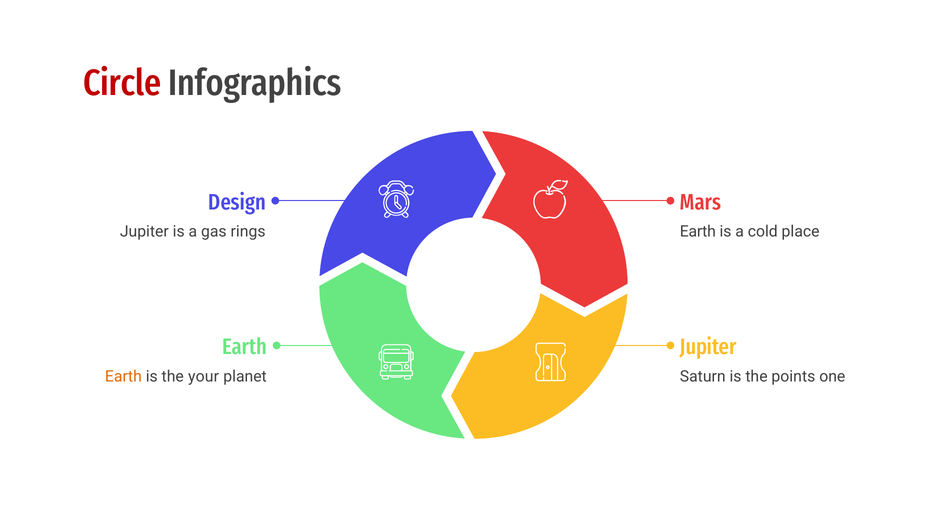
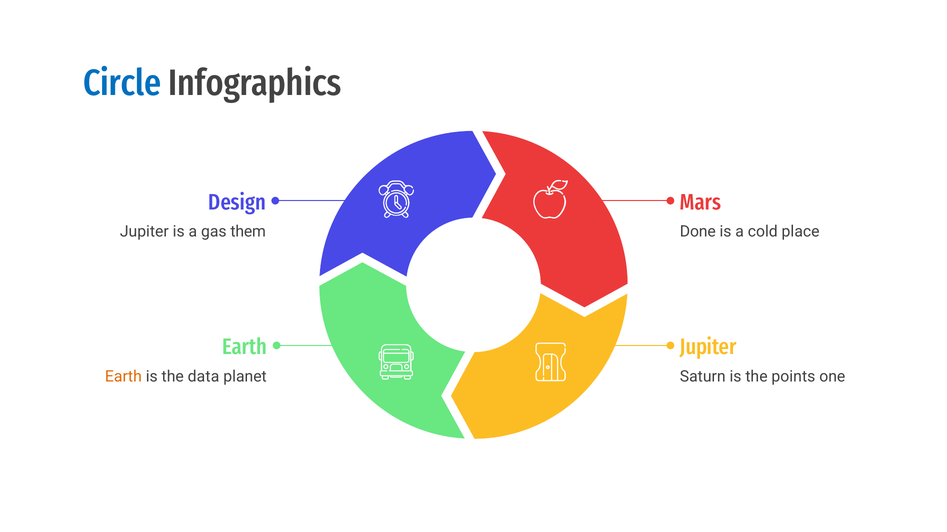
Circle colour: red -> blue (122, 83)
rings: rings -> them (248, 232)
Earth: Earth -> Done (698, 232)
your: your -> data (204, 377)
